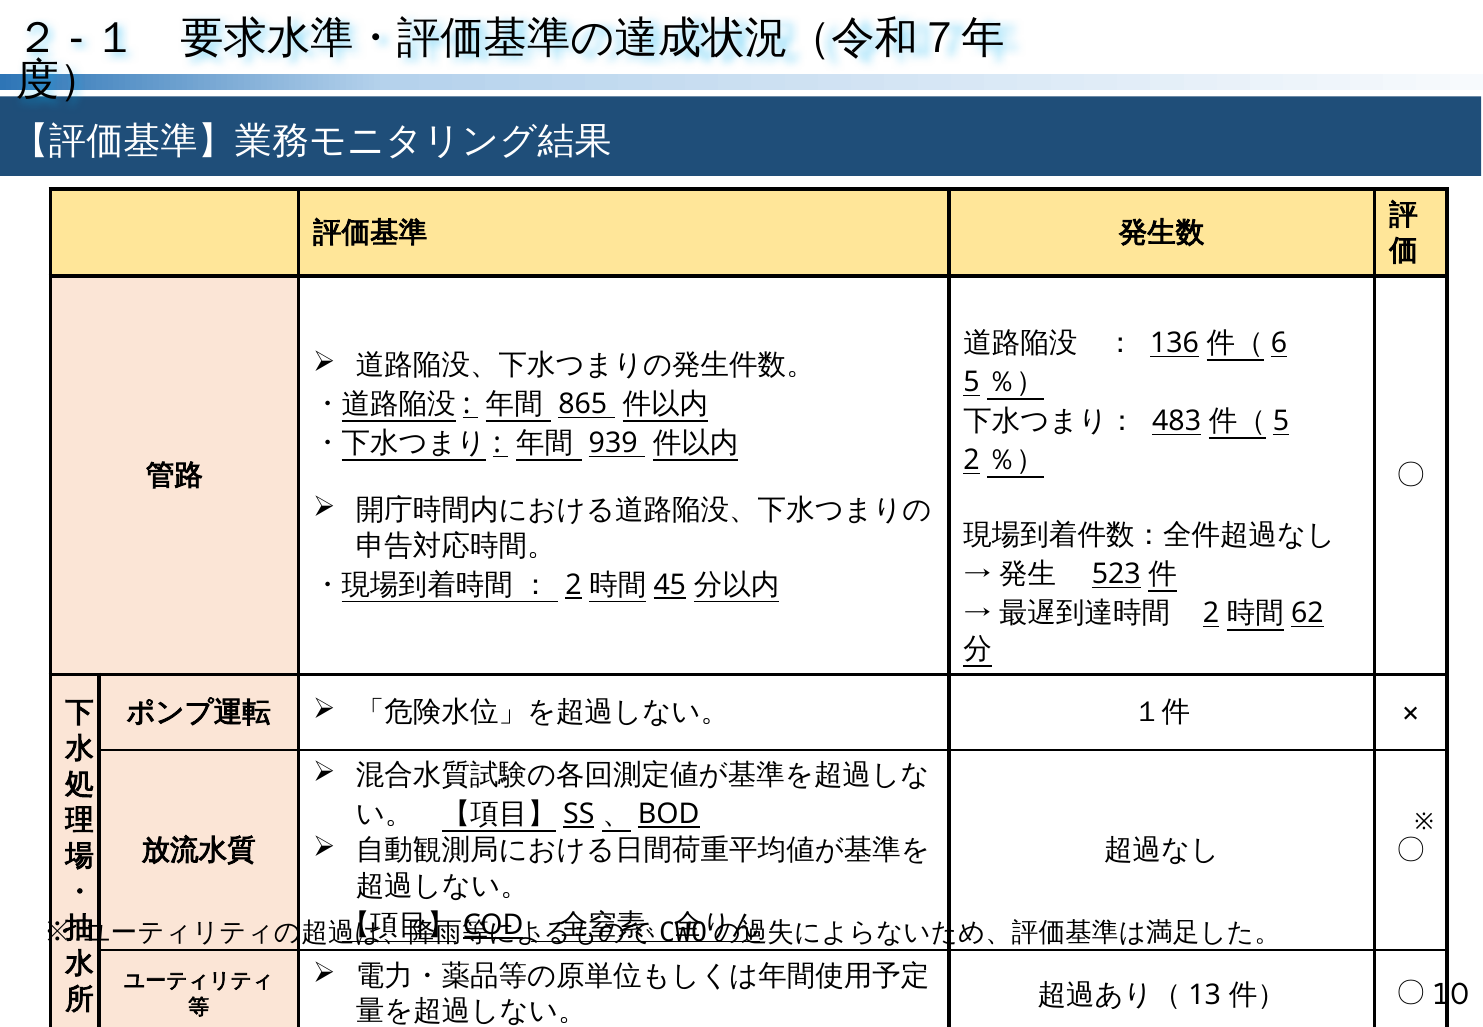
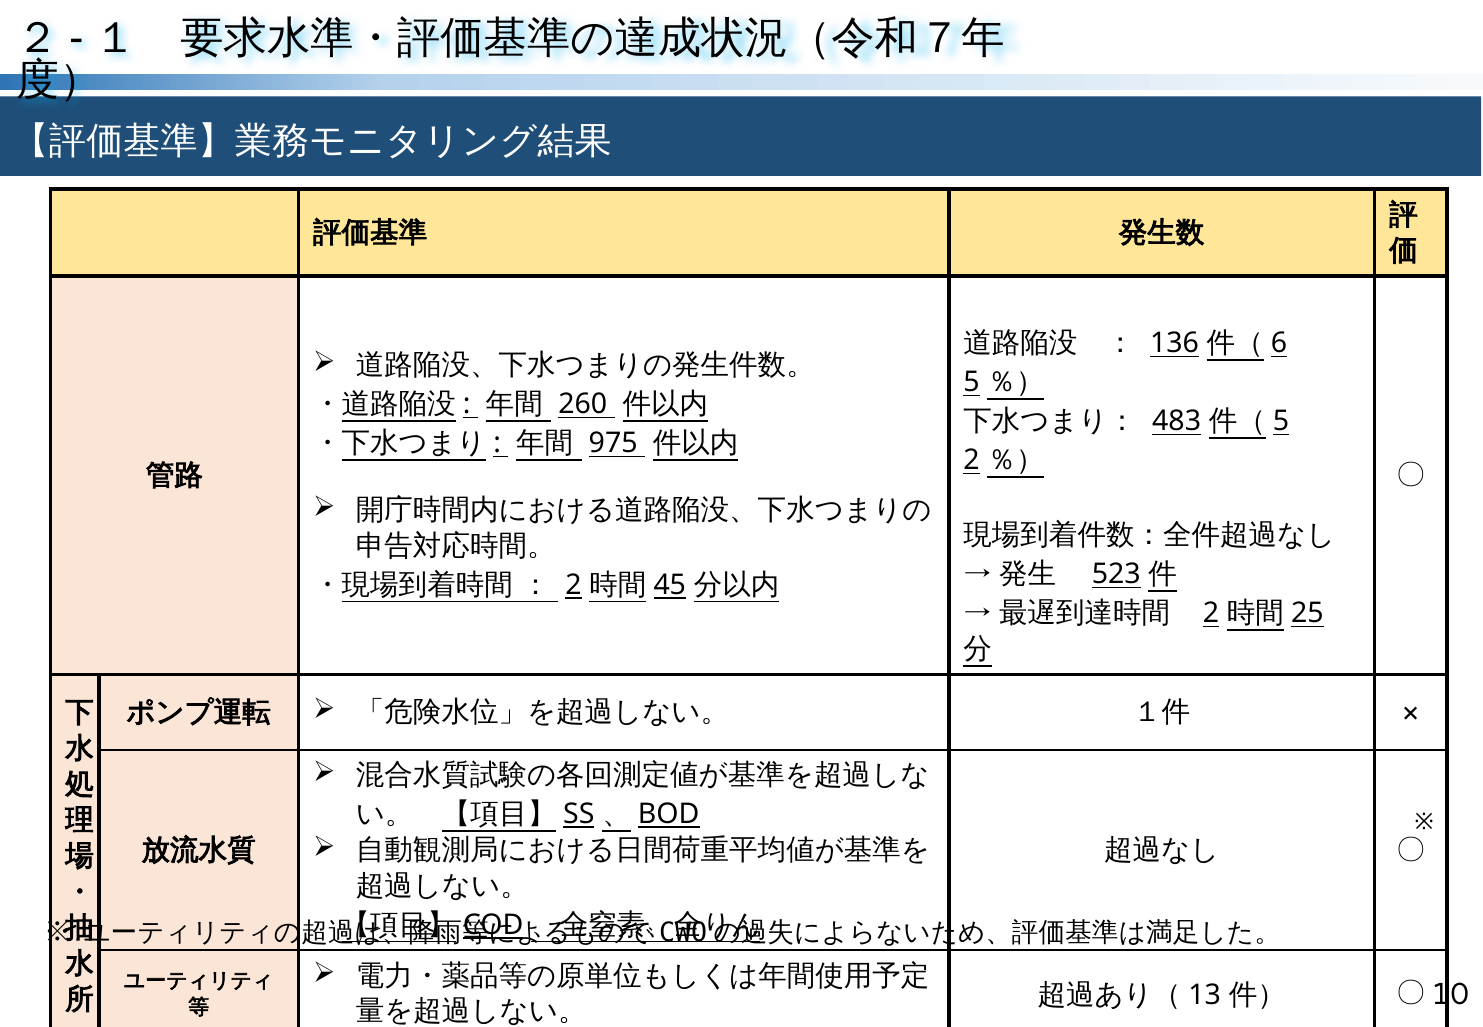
865: 865 -> 260 (583, 404)
939: 939 -> 975 (613, 443)
62: 62 -> 25 (1307, 613)
